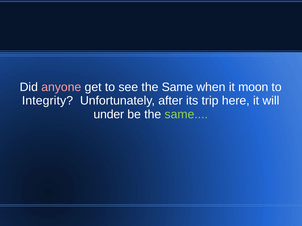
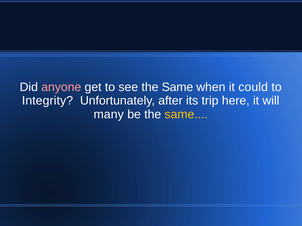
moon: moon -> could (253, 87)
under: under -> many (109, 114)
same colour: light green -> yellow (186, 114)
